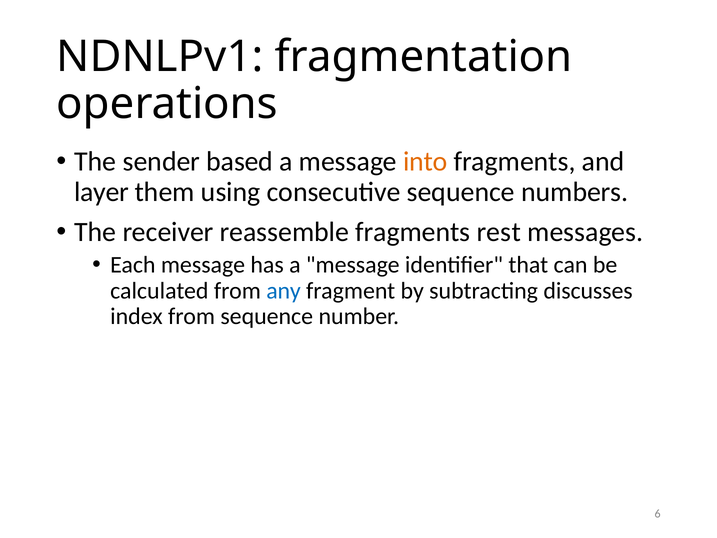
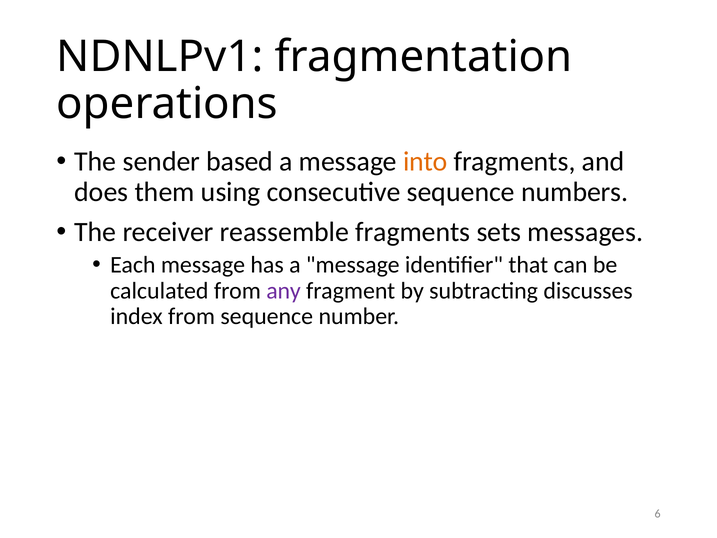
layer: layer -> does (101, 192)
rest: rest -> sets (499, 232)
any colour: blue -> purple (284, 291)
